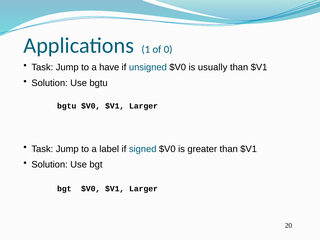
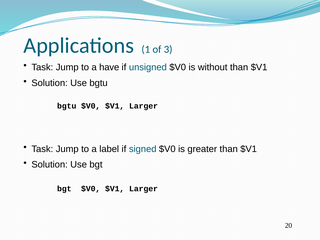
0: 0 -> 3 (168, 49)
usually: usually -> without (213, 67)
